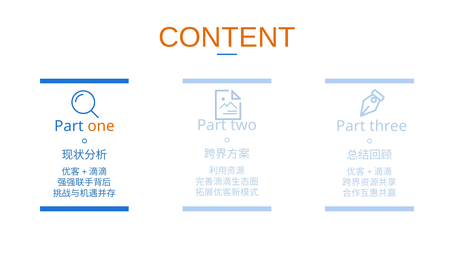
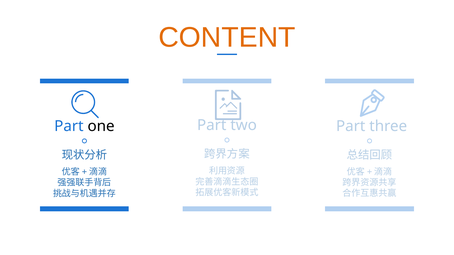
one colour: orange -> black (101, 126)
